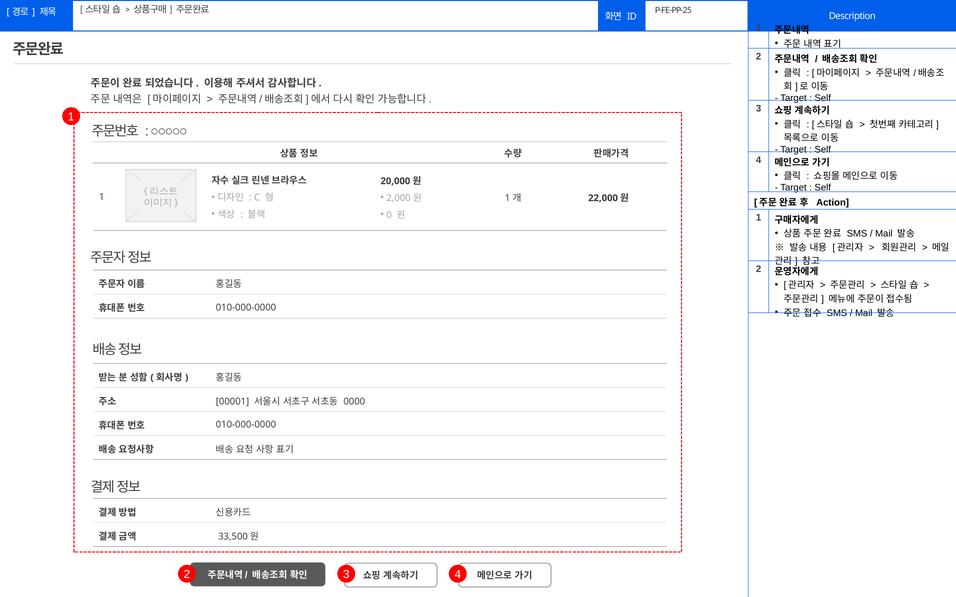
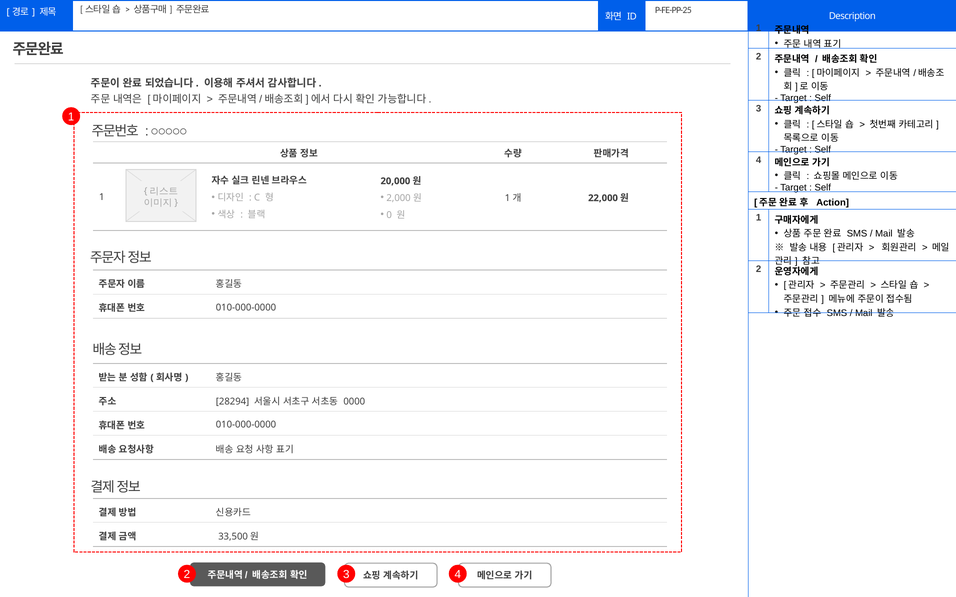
00001: 00001 -> 28294 (233, 402)
